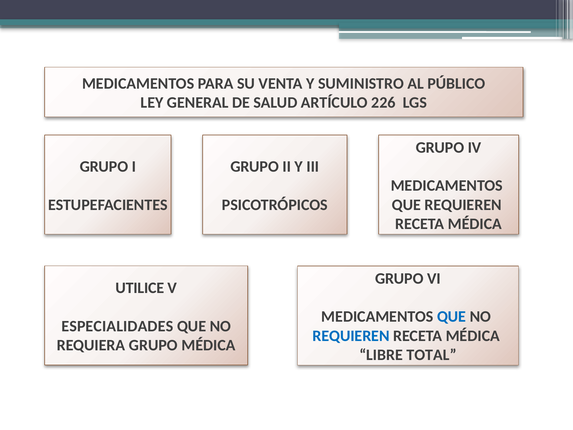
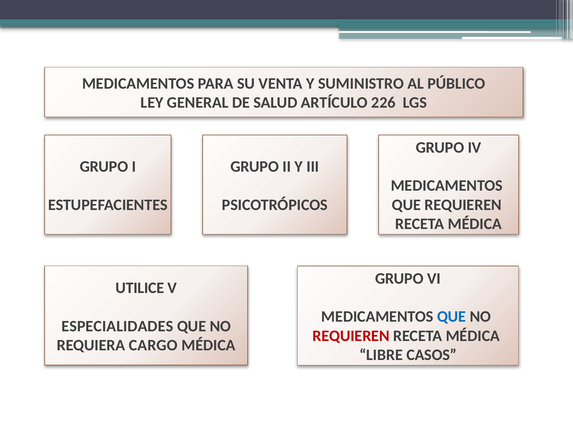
REQUIEREN colour: blue -> red (351, 336)
REQUIERA GRUPO: GRUPO -> CARGO (153, 345)
TOTAL: TOTAL -> CASOS (432, 355)
